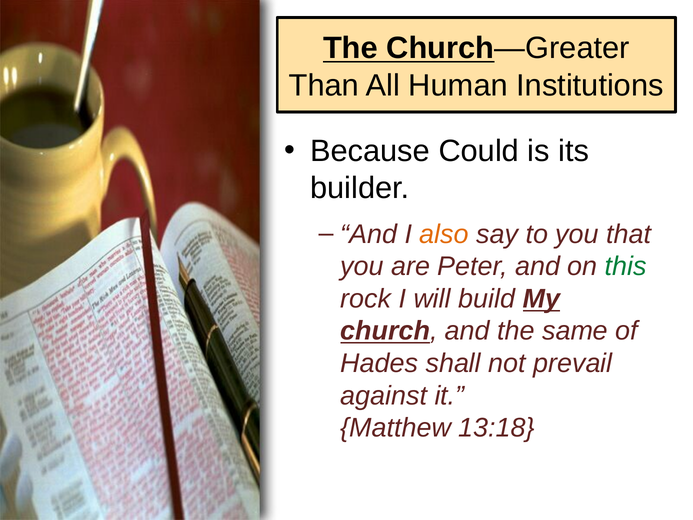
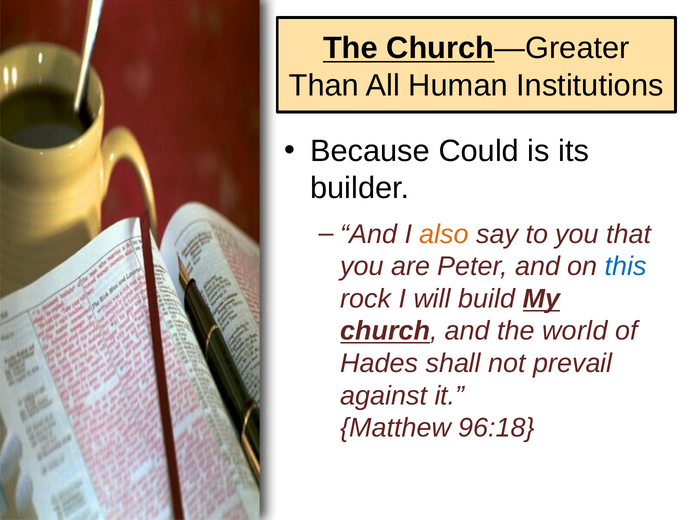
this colour: green -> blue (626, 266)
same: same -> world (575, 331)
13:18: 13:18 -> 96:18 (497, 428)
